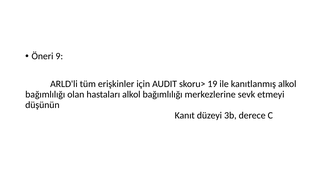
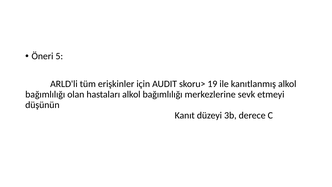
9: 9 -> 5 (59, 56)
